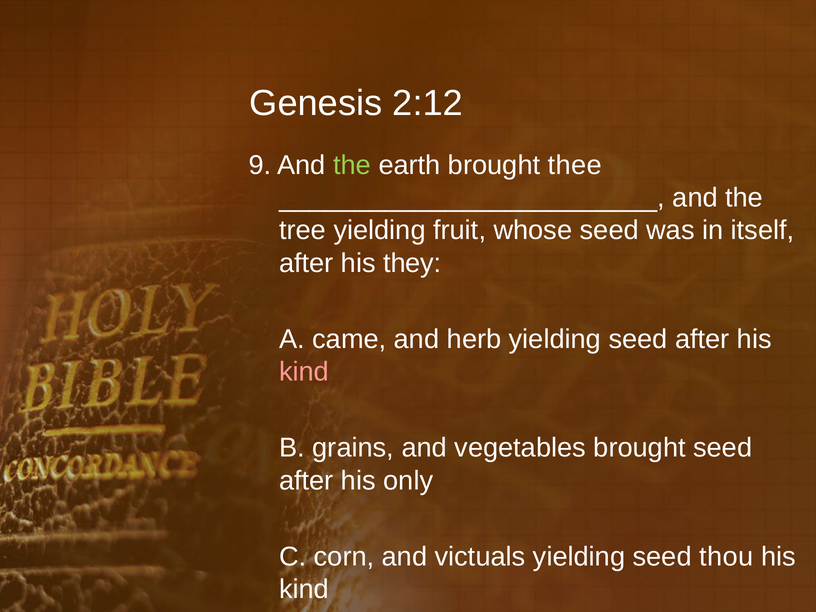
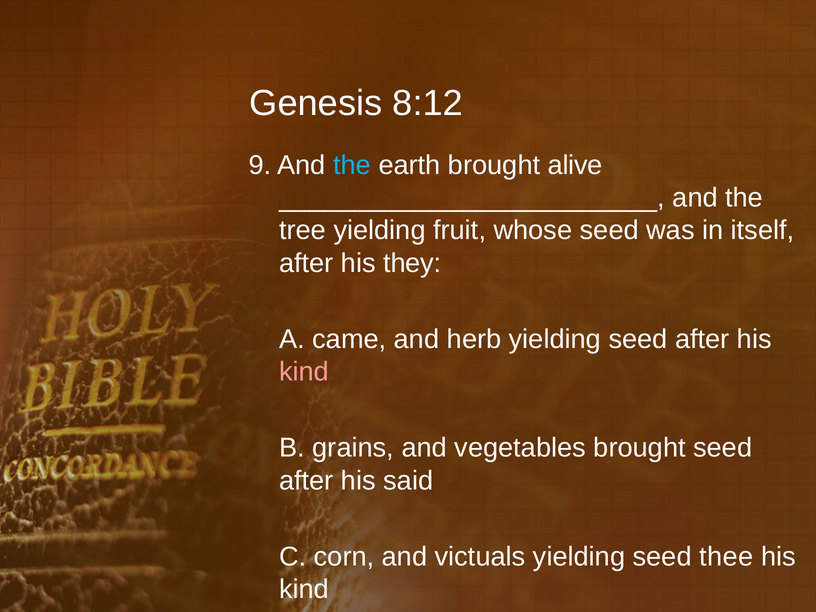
2:12: 2:12 -> 8:12 (428, 103)
the colour: light green -> light blue (352, 165)
thee: thee -> alive (575, 165)
only: only -> said (408, 481)
thou: thou -> thee (726, 557)
